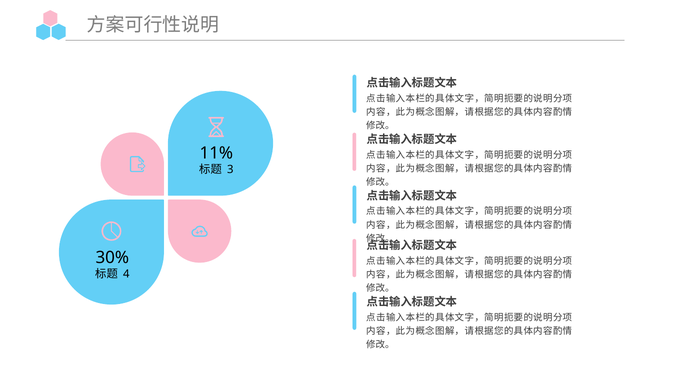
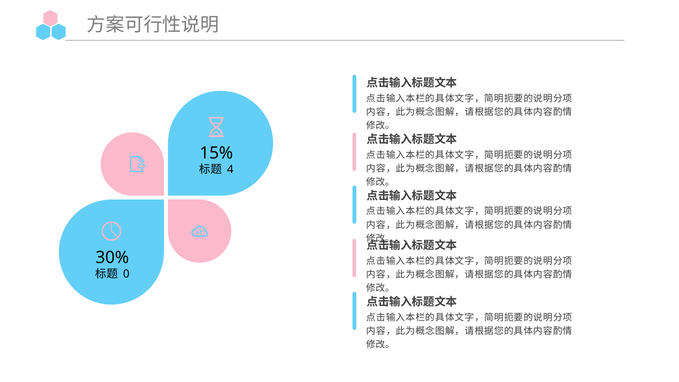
11%: 11% -> 15% (216, 153)
3: 3 -> 4 (230, 170)
4: 4 -> 0 (126, 274)
